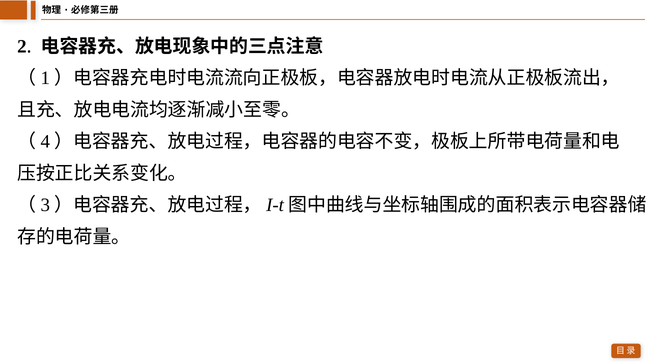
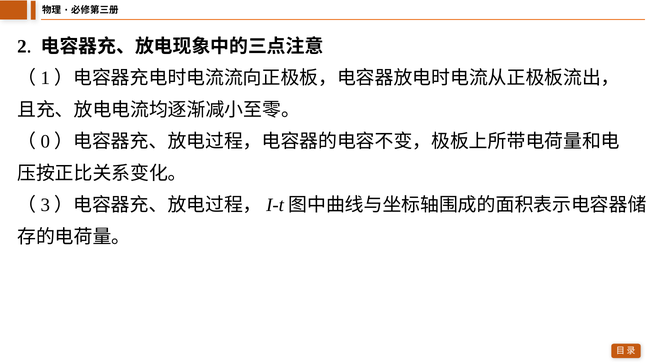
4: 4 -> 0 (45, 142)
